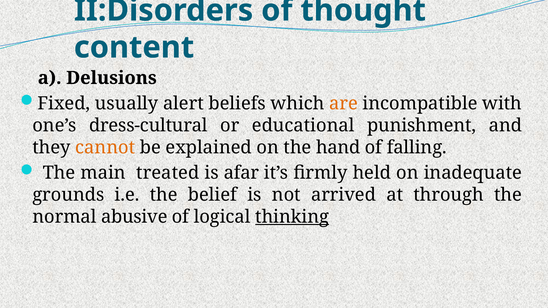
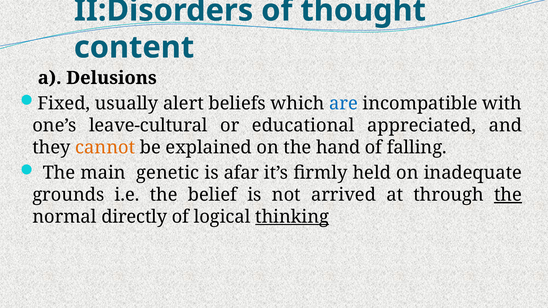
are colour: orange -> blue (344, 104)
dress-cultural: dress-cultural -> leave-cultural (148, 126)
punishment: punishment -> appreciated (422, 126)
treated: treated -> genetic (168, 173)
the underline: none -> present (508, 195)
abusive: abusive -> directly (134, 217)
